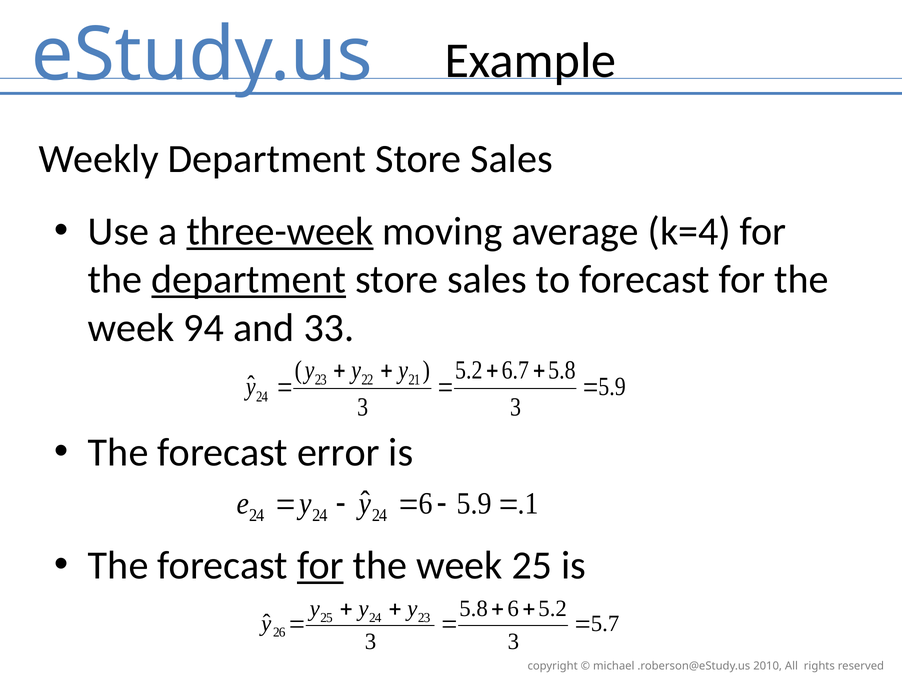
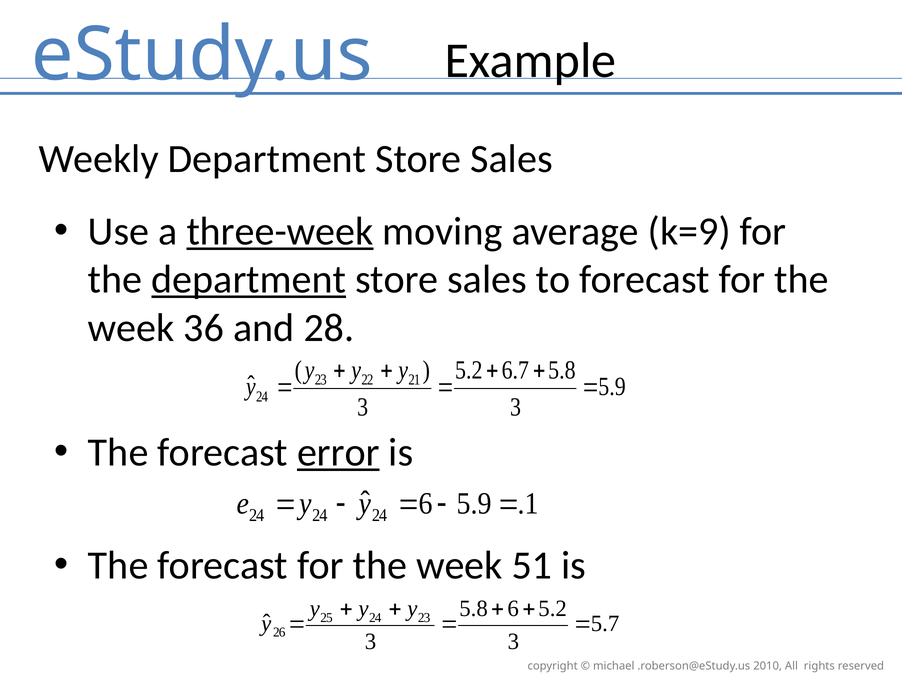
k=4: k=4 -> k=9 (689, 231)
94: 94 -> 36 (204, 328)
33: 33 -> 28 (329, 328)
error underline: none -> present (338, 452)
for underline: present -> none (320, 565)
week 25: 25 -> 51 (532, 565)
